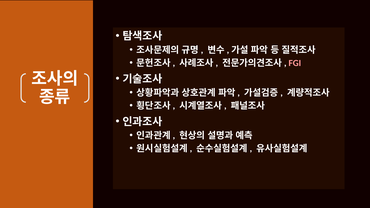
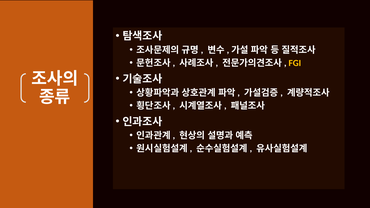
FGI colour: pink -> yellow (295, 63)
